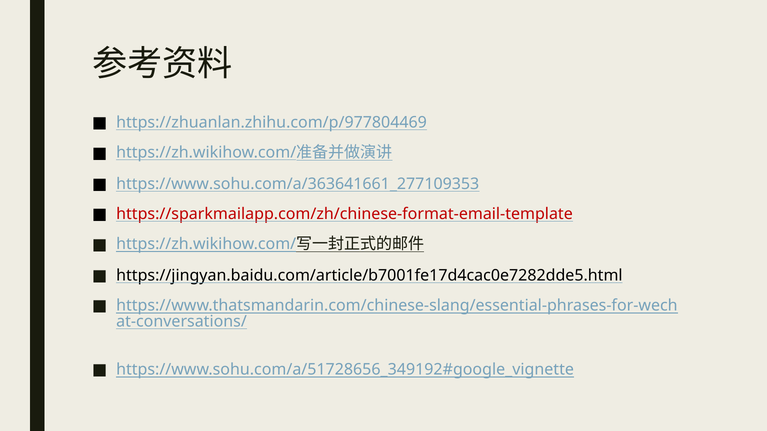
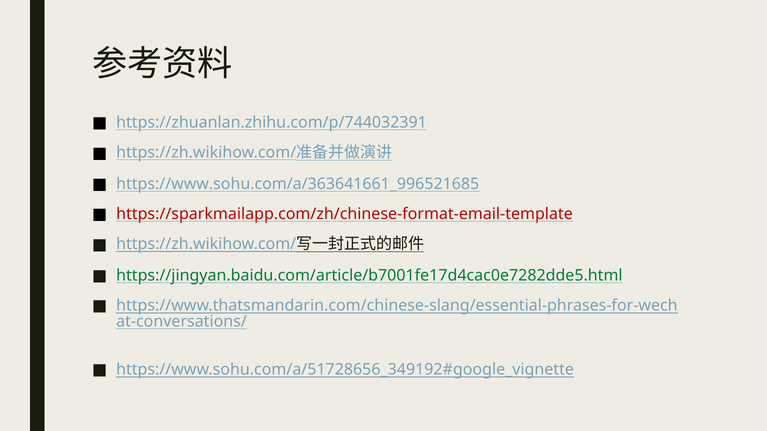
https://zhuanlan.zhihu.com/p/977804469: https://zhuanlan.zhihu.com/p/977804469 -> https://zhuanlan.zhihu.com/p/744032391 (272, 123)
https://www.sohu.com/a/363641661_277109353: https://www.sohu.com/a/363641661_277109353 -> https://www.sohu.com/a/363641661_996521685 (298, 184)
https://jingyan.baidu.com/article/b7001fe17d4cac0e7282dde5.html colour: black -> green (369, 276)
